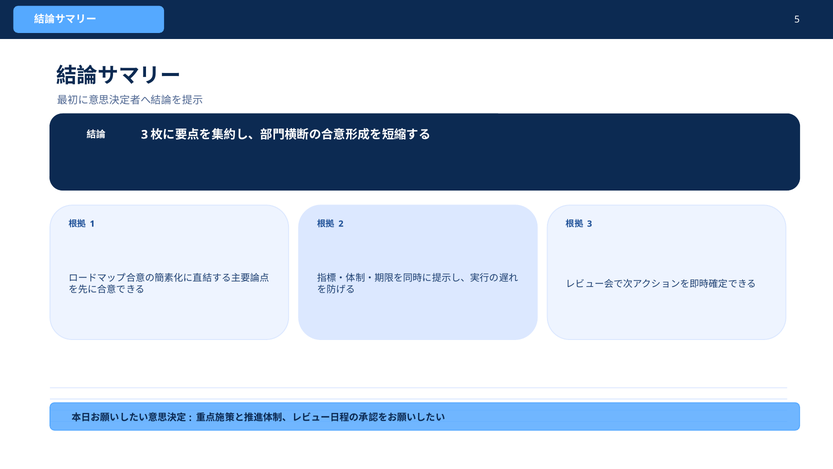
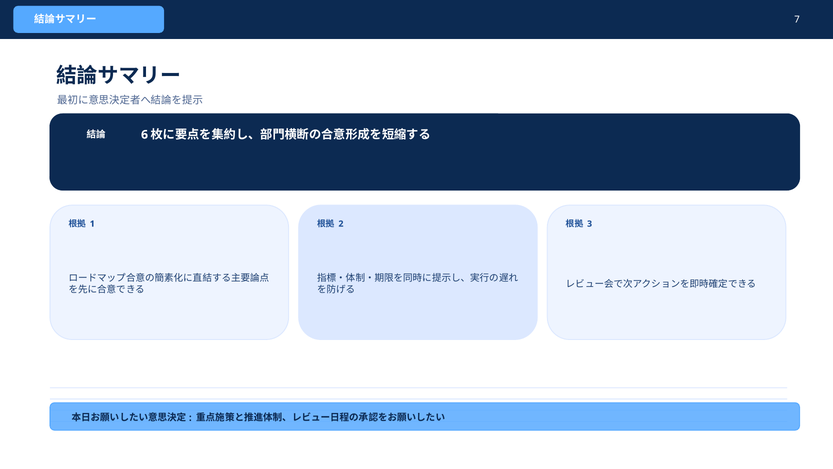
5: 5 -> 7 (797, 19)
3: 3 -> 6 (145, 135)
